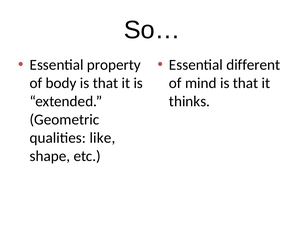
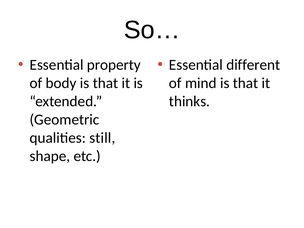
like: like -> still (102, 138)
